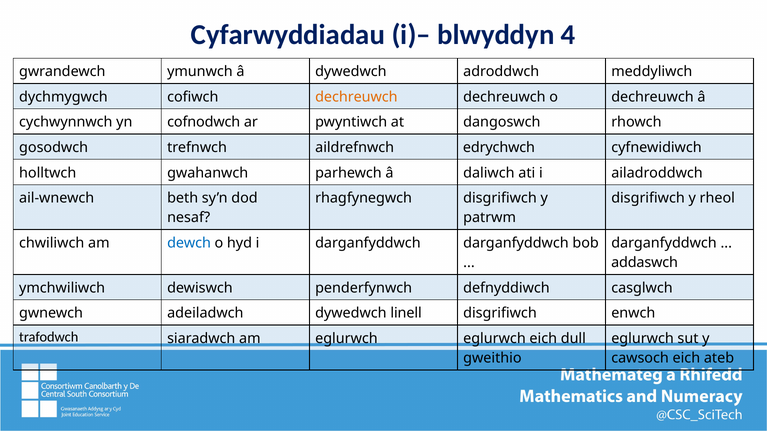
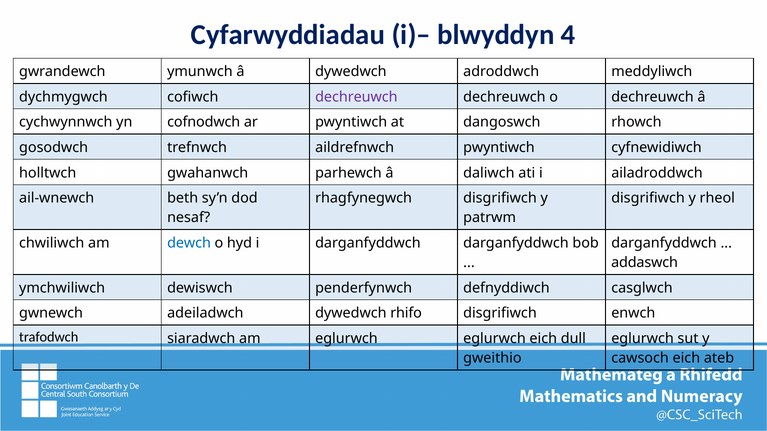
dechreuwch colour: orange -> purple (356, 97)
aildrefnwch edrychwch: edrychwch -> pwyntiwch (499, 148)
linell: linell -> rhifo (406, 313)
